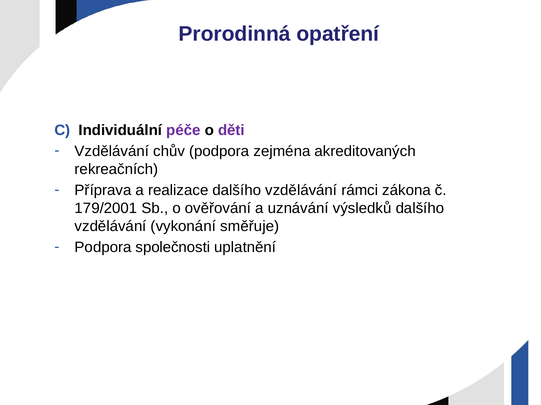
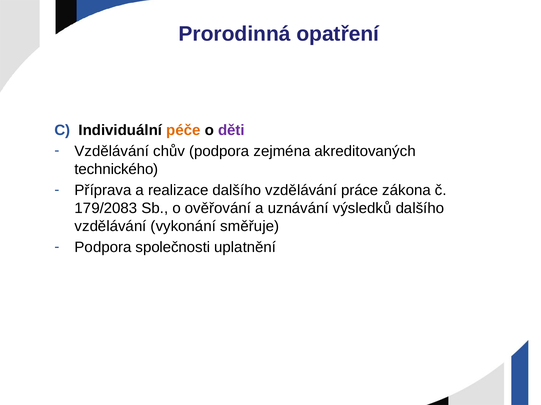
péče colour: purple -> orange (183, 130)
rekreačních: rekreačních -> technického (116, 170)
rámci: rámci -> práce (360, 191)
179/2001: 179/2001 -> 179/2083 (106, 209)
